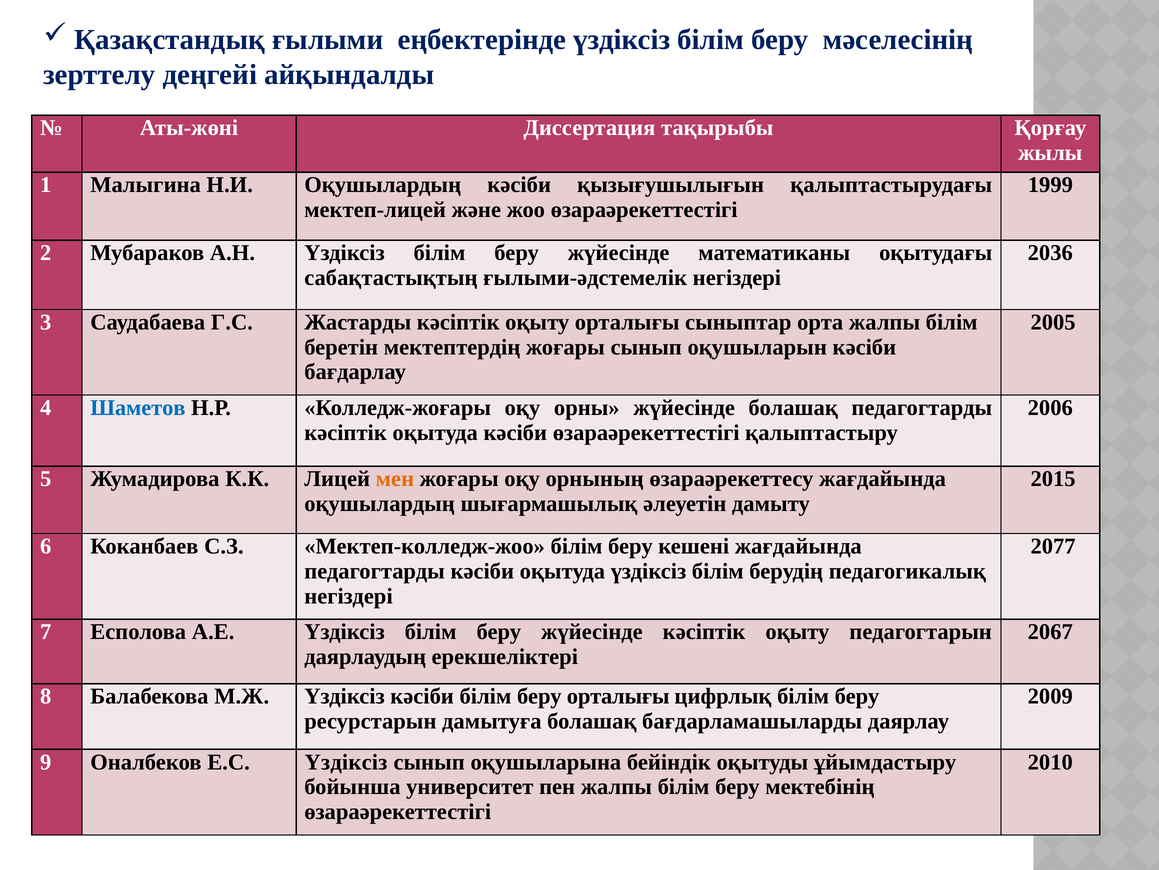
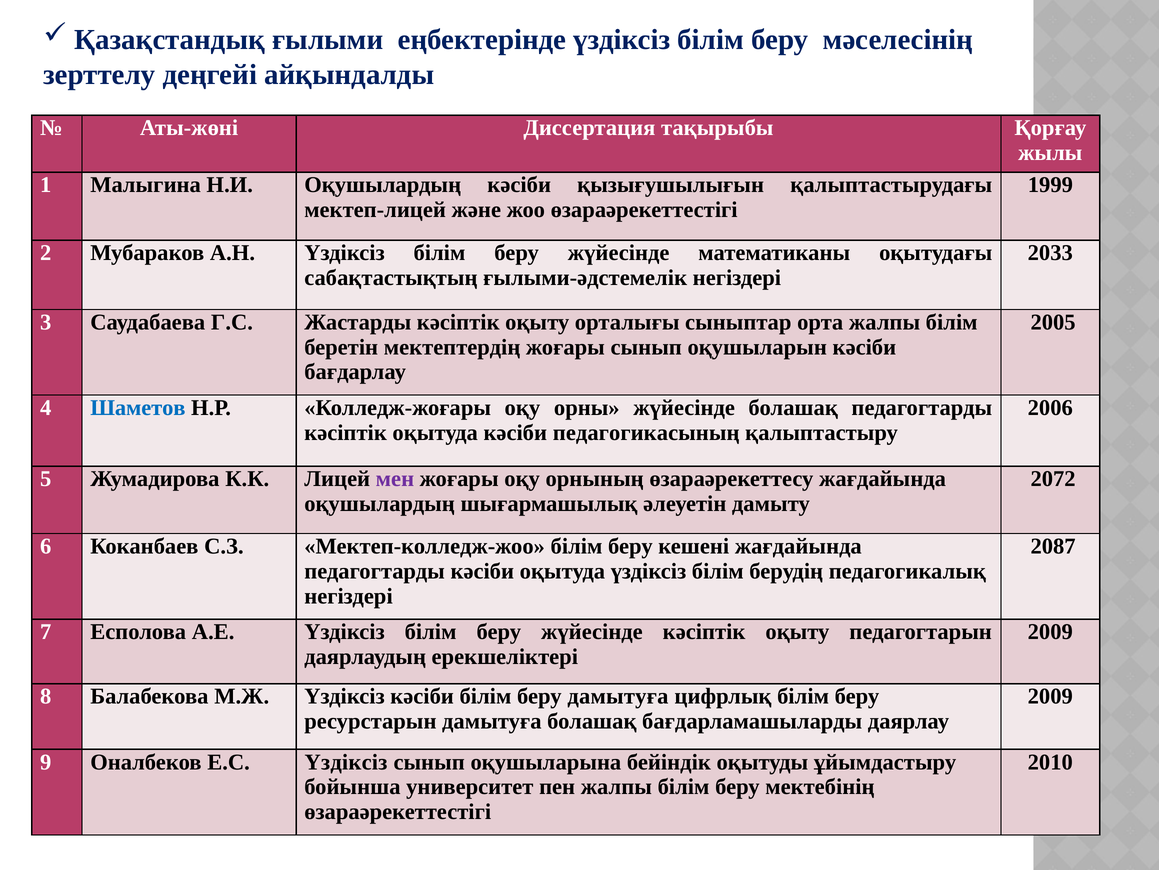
2036: 2036 -> 2033 (1050, 253)
кәсіби өзараәрекеттестігі: өзараәрекеттестігі -> педагогикасының (646, 432)
мен colour: orange -> purple (395, 478)
2015: 2015 -> 2072 (1053, 478)
2077: 2077 -> 2087 (1053, 546)
2067: 2067 -> 2009 (1050, 631)
беру орталығы: орталығы -> дамытуға (618, 696)
